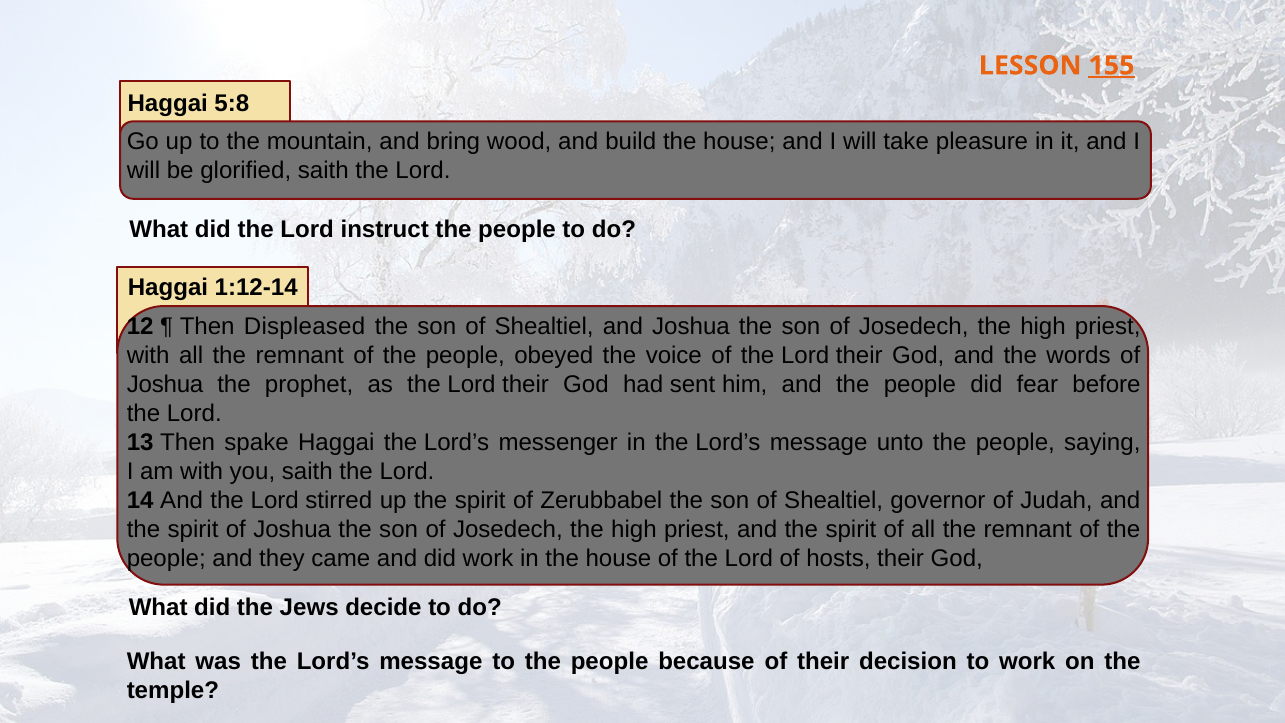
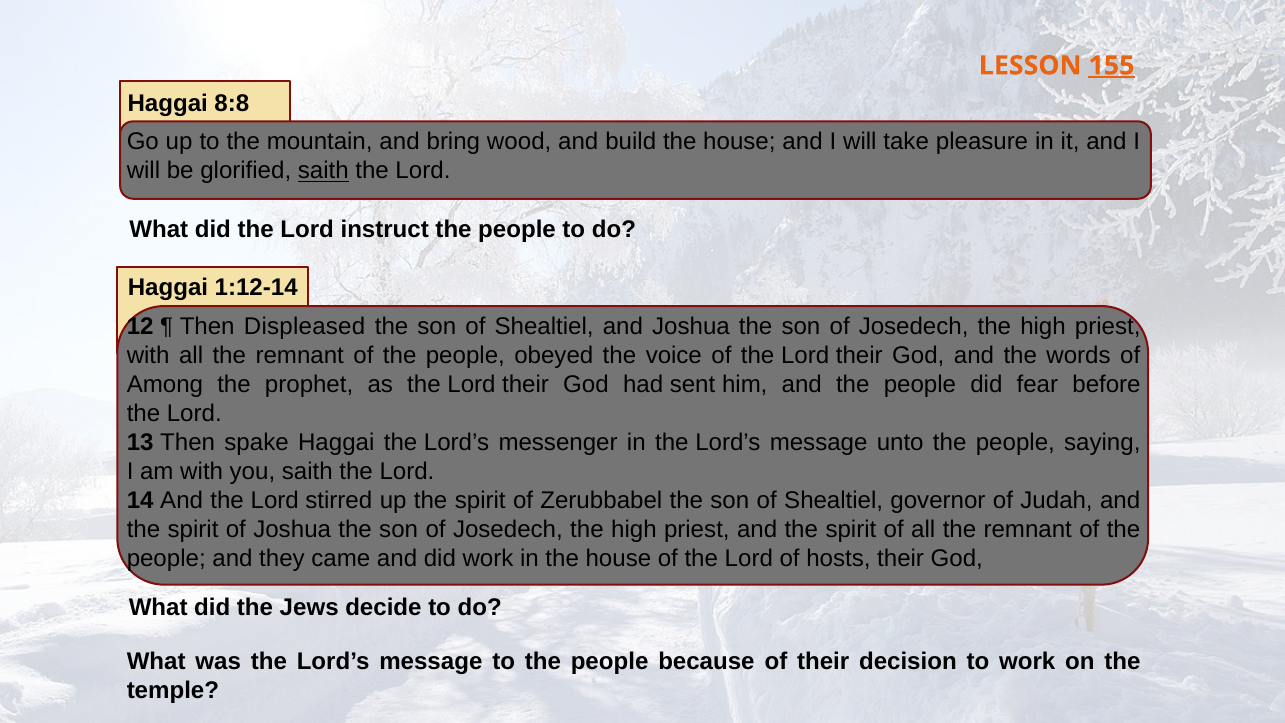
5:8: 5:8 -> 8:8 (232, 103)
saith underline: none -> present (323, 171)
Joshua: Joshua -> Among (165, 385)
